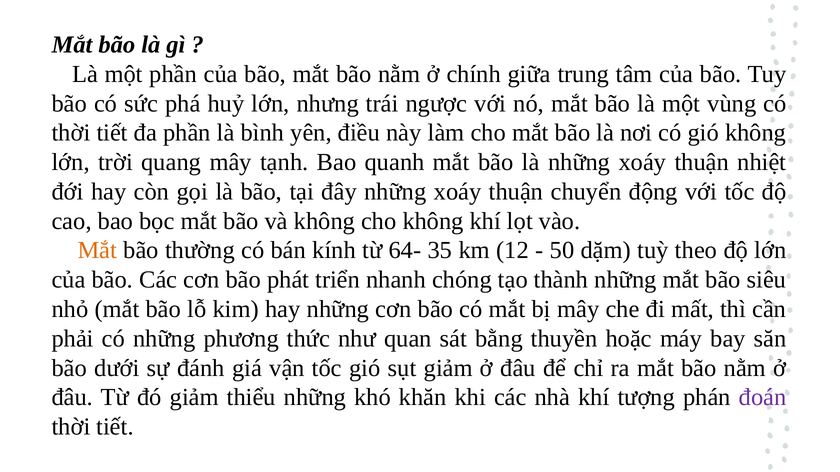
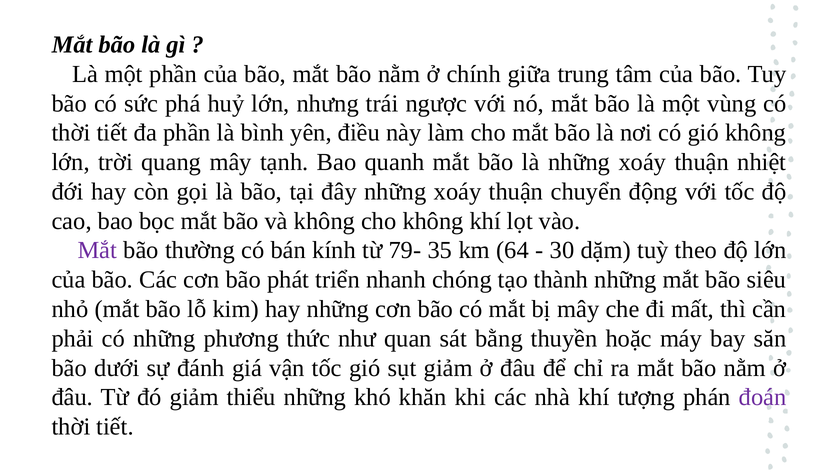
Mắt colour: orange -> purple (97, 251)
64-: 64- -> 79- (405, 251)
12: 12 -> 64 (513, 251)
50: 50 -> 30 (562, 251)
